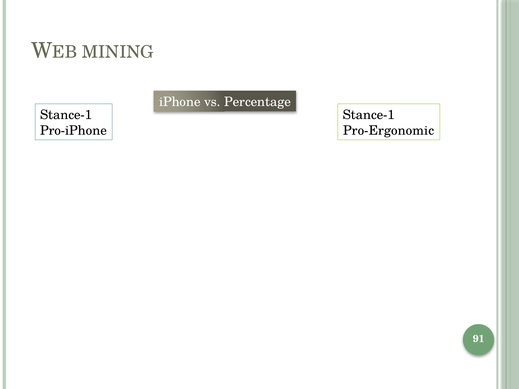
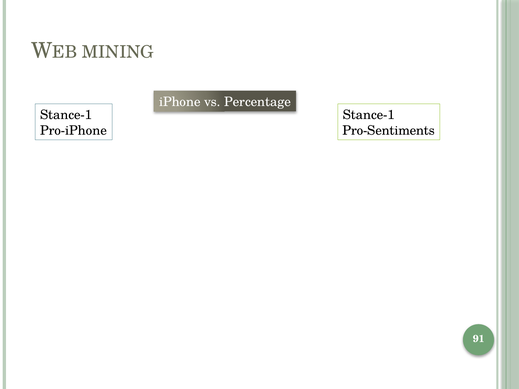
Pro-Ergonomic: Pro-Ergonomic -> Pro-Sentiments (389, 131)
